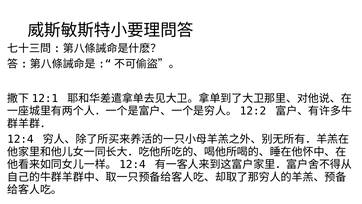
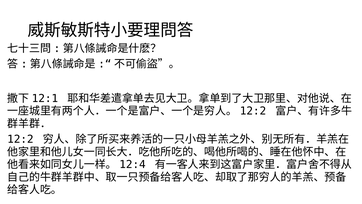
12:4: 12:4 -> 12:2 (20, 139)
